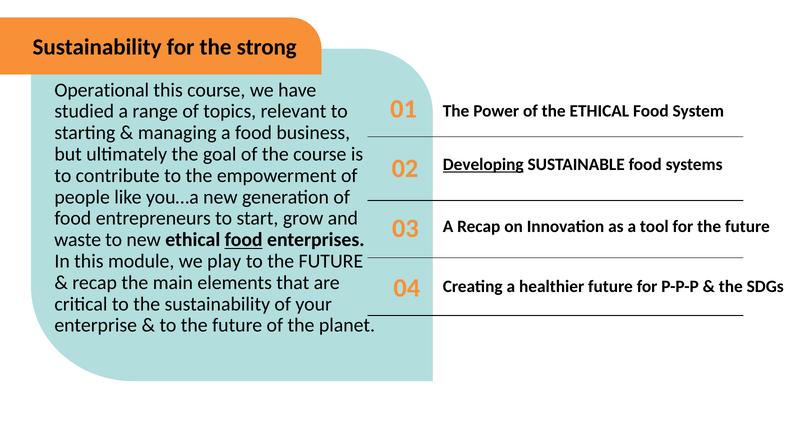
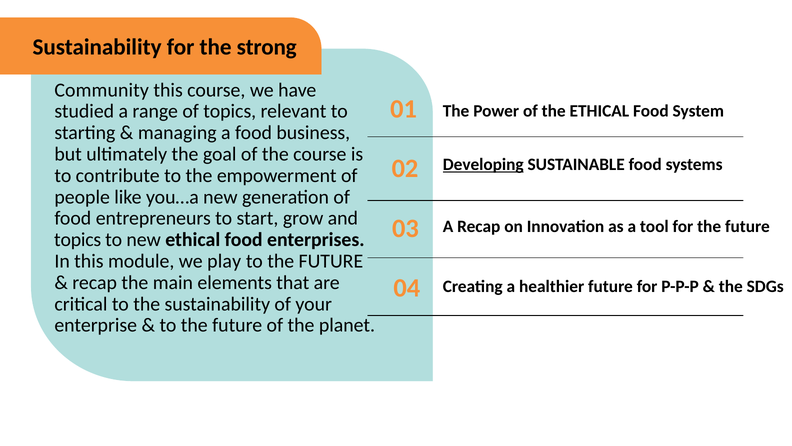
Operational: Operational -> Community (102, 90)
waste: waste -> topics (78, 240)
food underline: present -> none (244, 240)
